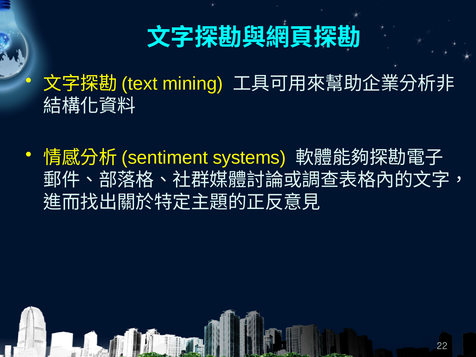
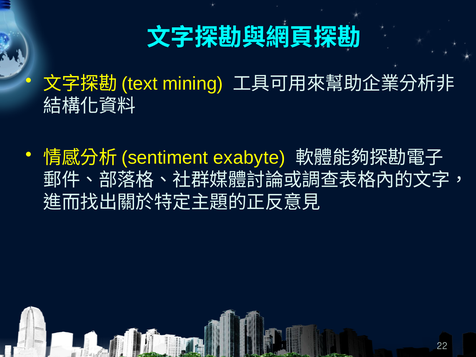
systems: systems -> exabyte (249, 158)
